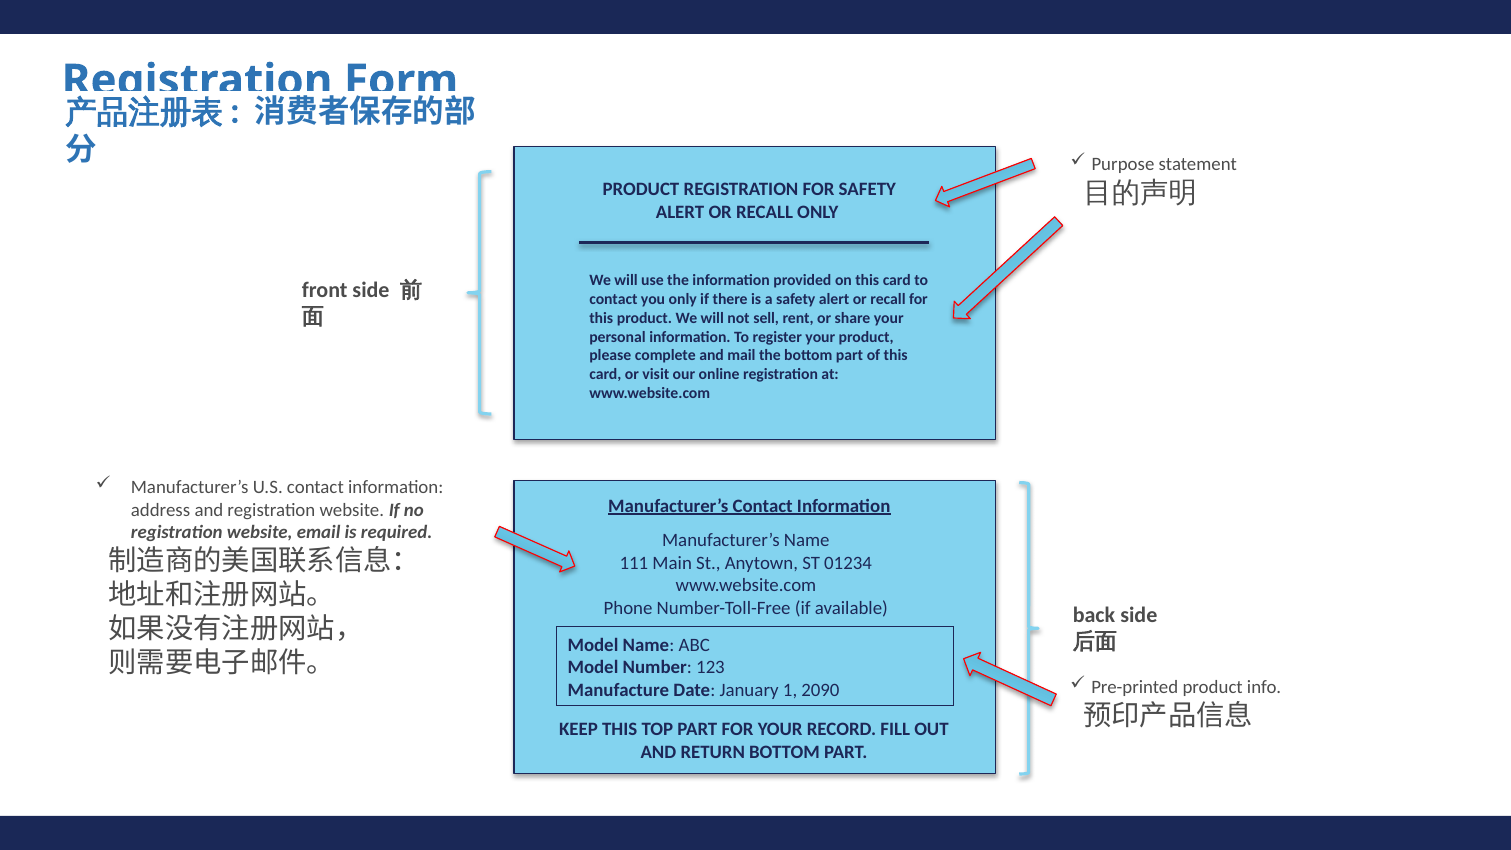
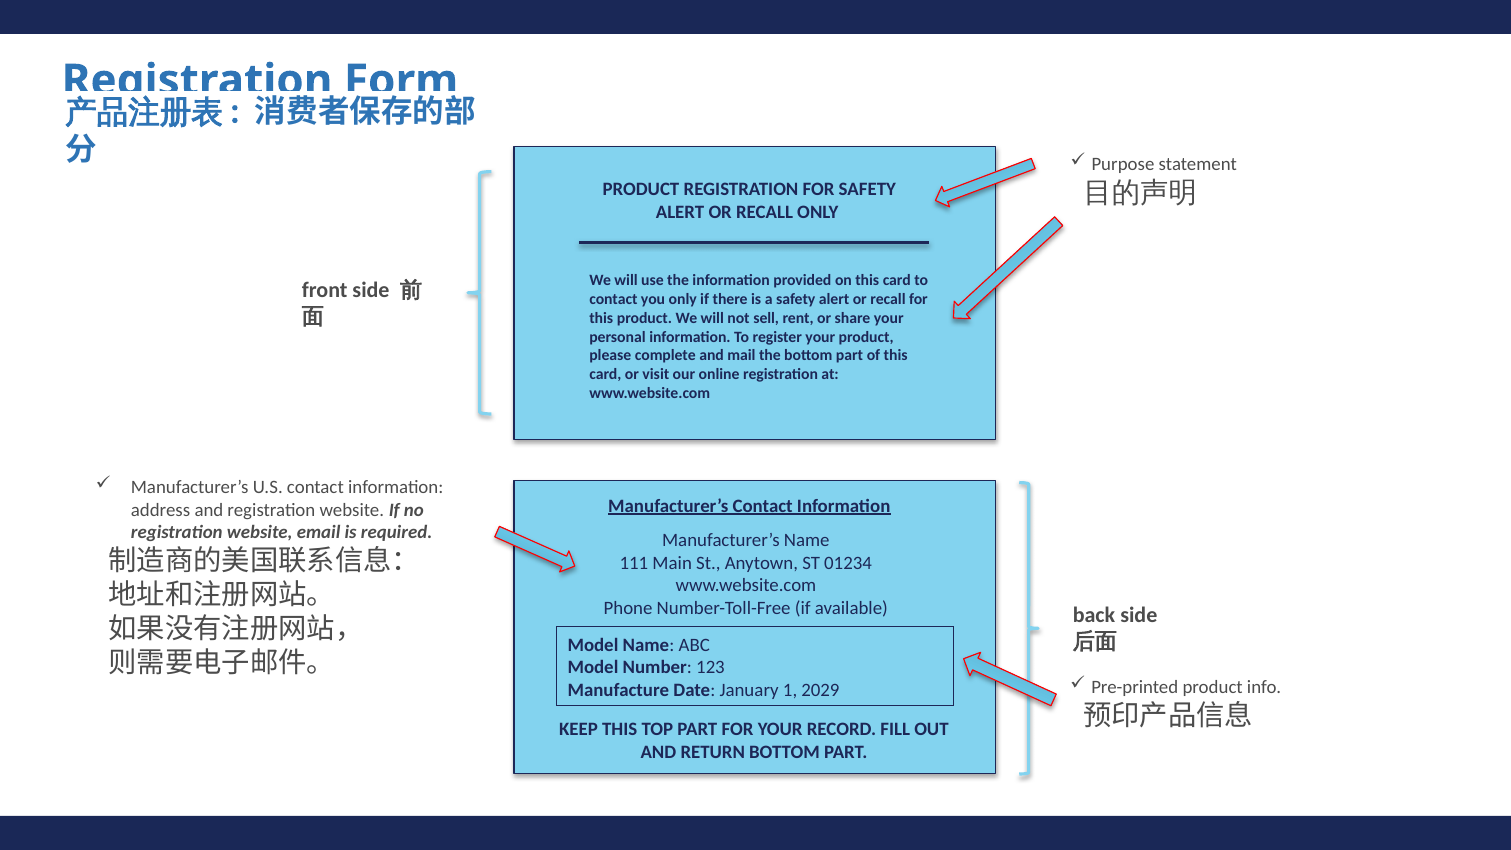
2090: 2090 -> 2029 (820, 690)
